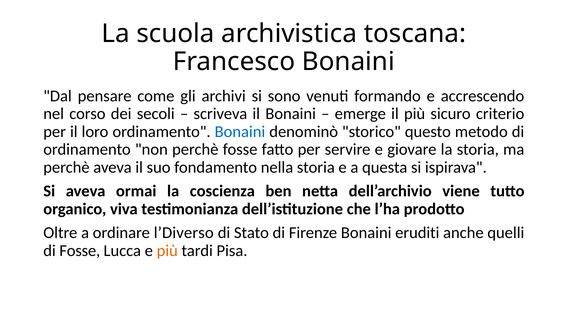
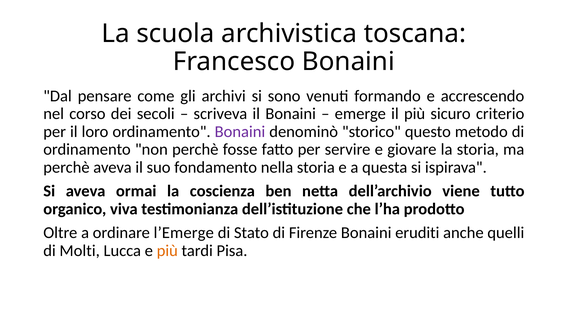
Bonaini colour: blue -> purple (240, 132)
l’Diverso: l’Diverso -> l’Emerge (184, 233)
di Fosse: Fosse -> Molti (80, 251)
